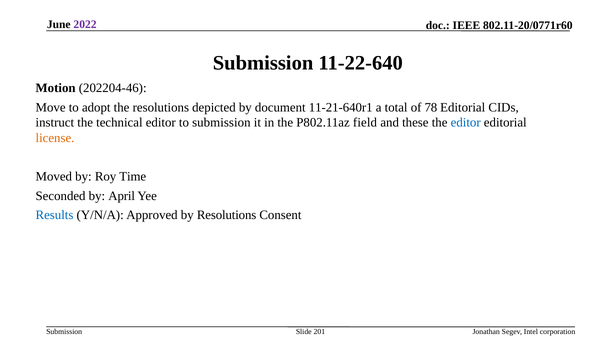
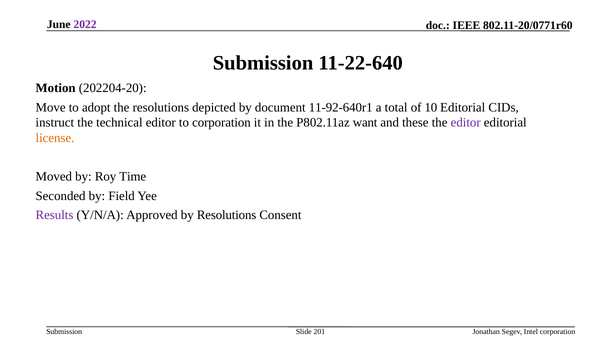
202204-46: 202204-46 -> 202204-20 (113, 88)
11-21-640r1: 11-21-640r1 -> 11-92-640r1 (341, 108)
78: 78 -> 10 (431, 108)
to submission: submission -> corporation (221, 123)
field: field -> want (365, 123)
editor colour: blue -> purple (466, 123)
April: April -> Field (122, 196)
Results colour: blue -> purple (55, 215)
